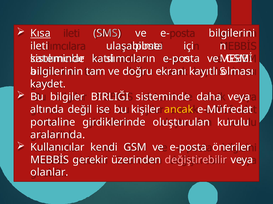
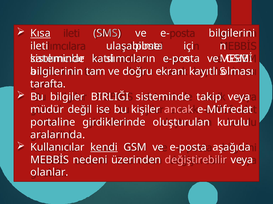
kaydet: kaydet -> tarafta (48, 84)
daha: daha -> takip (209, 97)
altında: altında -> müdür (47, 110)
ancak colour: yellow -> pink (179, 110)
kendi underline: none -> present (104, 148)
öneriler: öneriler -> aşağıda (232, 148)
gerekir: gerekir -> nedeni (90, 160)
